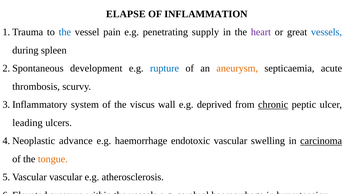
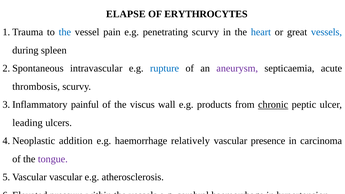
INFLAMMATION: INFLAMMATION -> ERYTHROCYTES (206, 14)
penetrating supply: supply -> scurvy (205, 32)
heart colour: purple -> blue (261, 32)
development: development -> intravascular (96, 68)
aneurysm colour: orange -> purple (237, 68)
system: system -> painful (85, 105)
deprived: deprived -> products (214, 105)
advance: advance -> addition (76, 141)
endotoxic: endotoxic -> relatively (190, 141)
swelling: swelling -> presence (268, 141)
carcinoma underline: present -> none (321, 141)
tongue colour: orange -> purple (53, 159)
